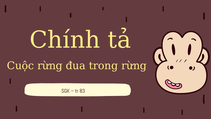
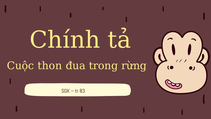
Cuộc rừng: rừng -> thon (50, 66)
